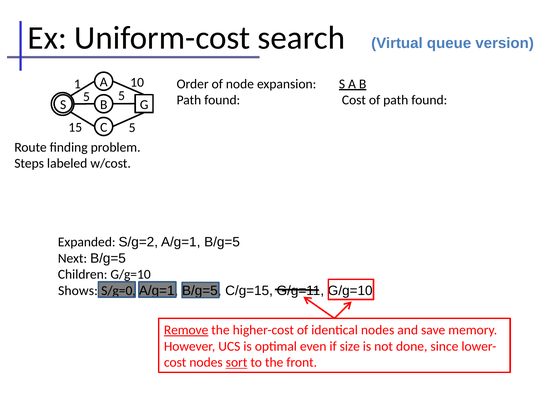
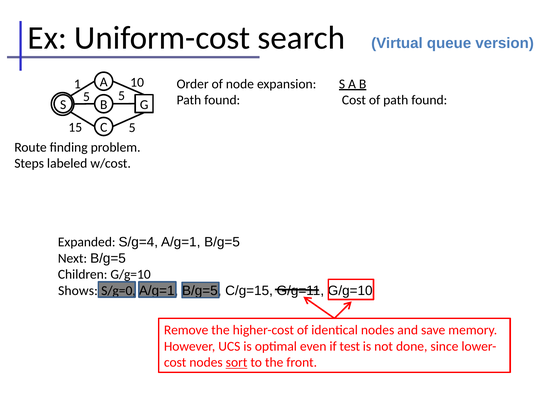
S/g=2: S/g=2 -> S/g=4 (138, 242)
Remove underline: present -> none (186, 330)
size: size -> test (350, 346)
